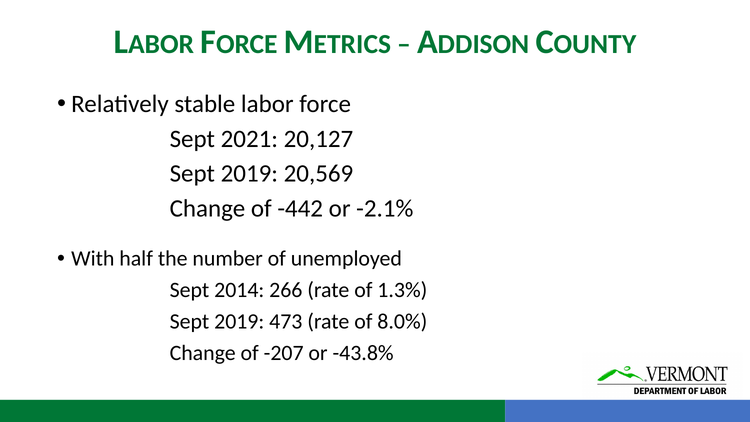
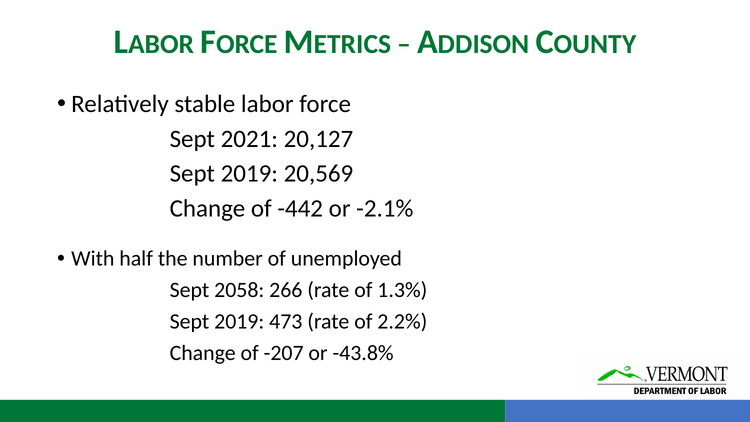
2014: 2014 -> 2058 (239, 290)
8.0%: 8.0% -> 2.2% (402, 321)
